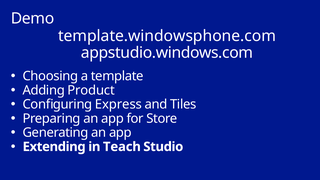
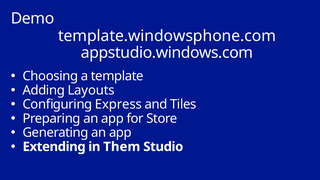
Product: Product -> Layouts (91, 90)
Teach: Teach -> Them (122, 147)
